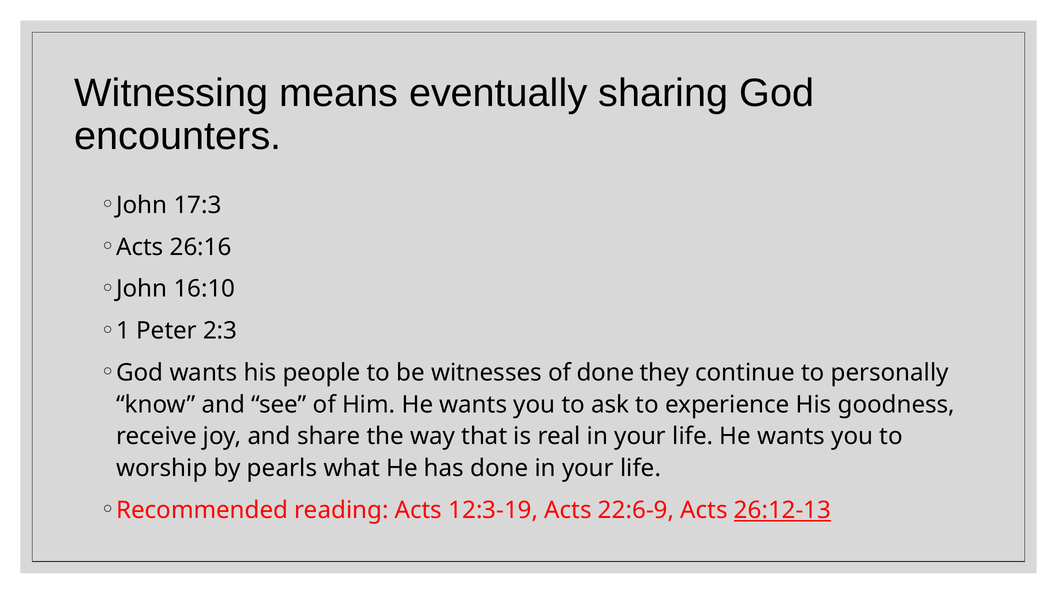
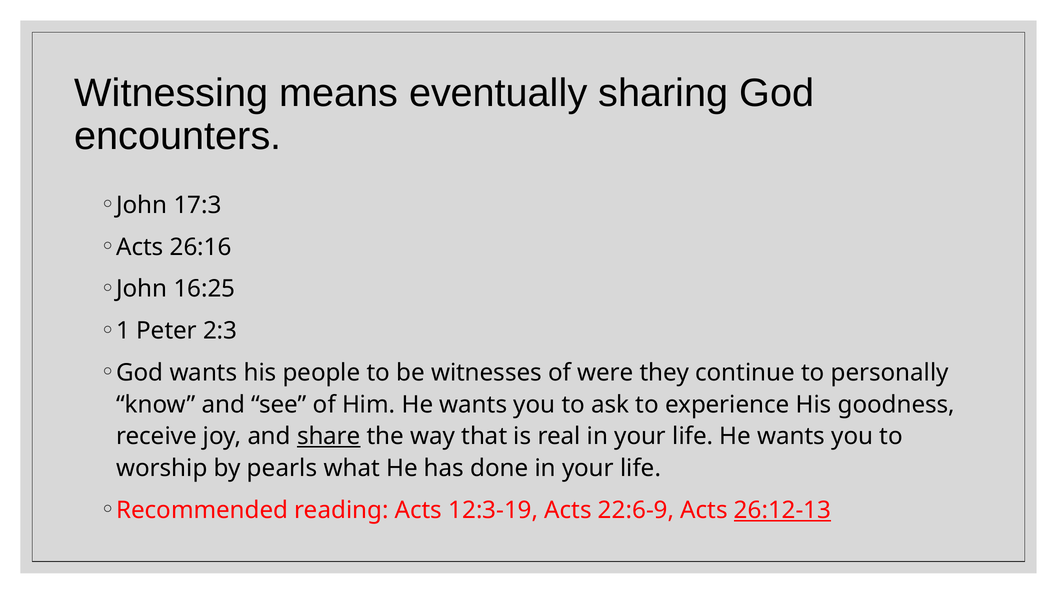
16:10: 16:10 -> 16:25 (204, 289)
of done: done -> were (605, 373)
share underline: none -> present (329, 437)
